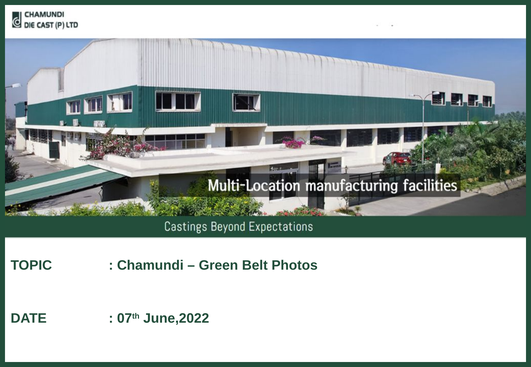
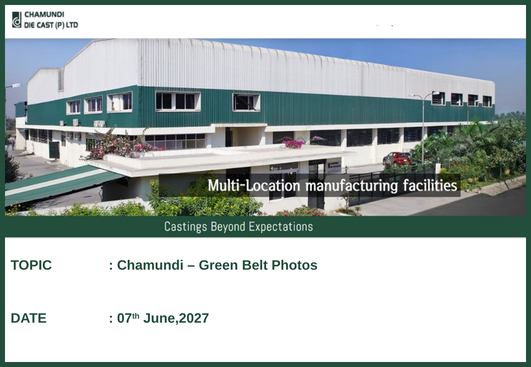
June,2022: June,2022 -> June,2027 (176, 319)
